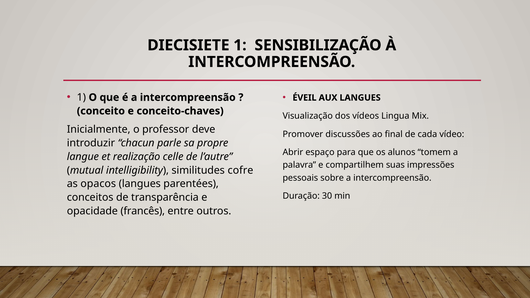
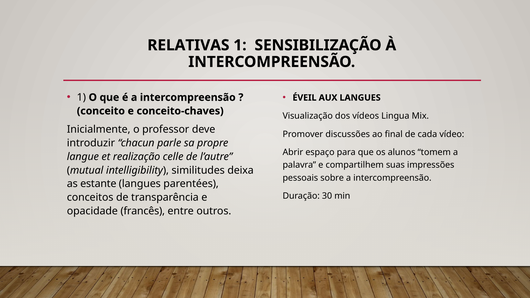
DIECISIETE: DIECISIETE -> RELATIVAS (188, 45)
cofre: cofre -> deixa (241, 170)
opacos: opacos -> estante (98, 184)
